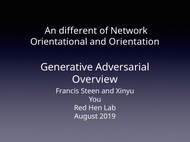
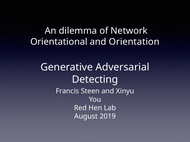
different: different -> dilemma (78, 31)
Overview: Overview -> Detecting (95, 80)
